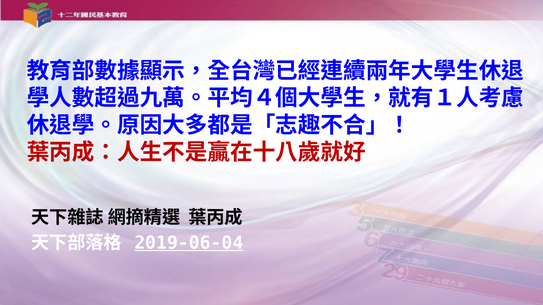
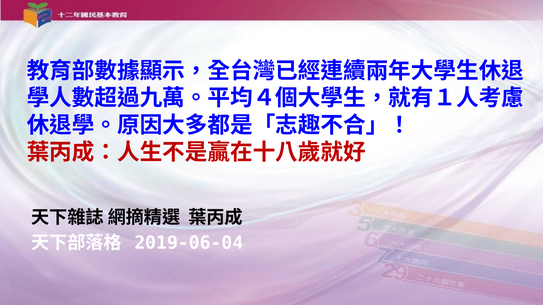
2019-06-04 underline: present -> none (189, 243)
